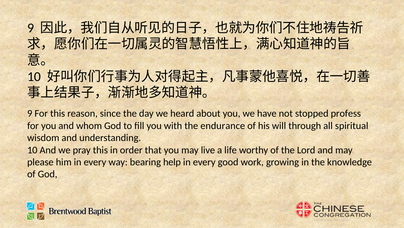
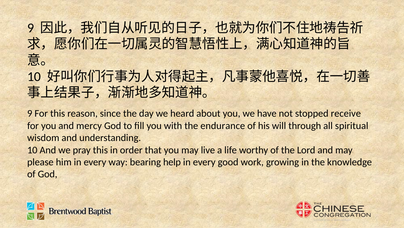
profess: profess -> receive (346, 113)
whom: whom -> mercy (89, 125)
